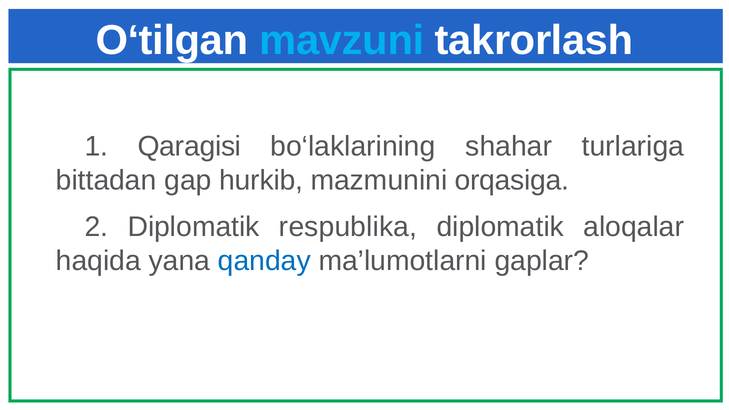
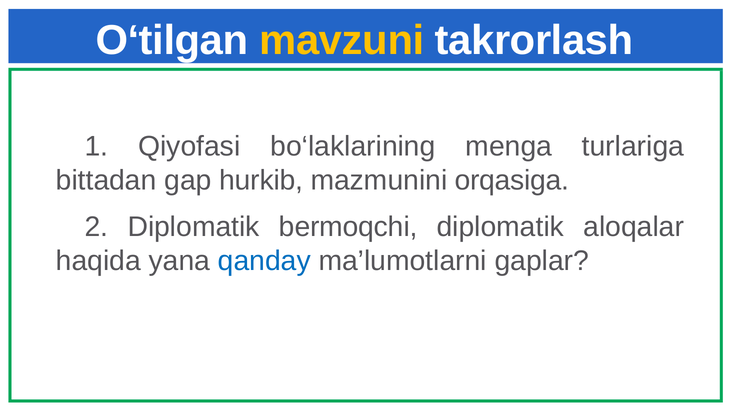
mavzuni colour: light blue -> yellow (342, 40)
Qaragisi: Qaragisi -> Qiyofasi (189, 147)
shahar: shahar -> menga (509, 147)
respublika: respublika -> bermoqchi (348, 227)
